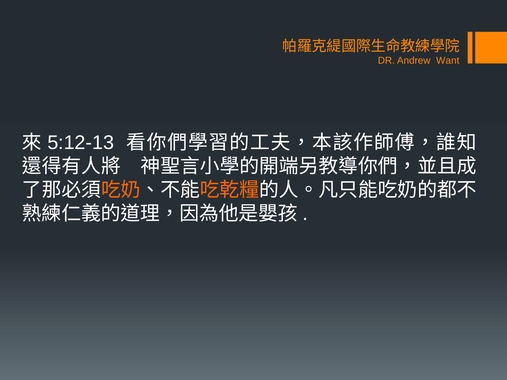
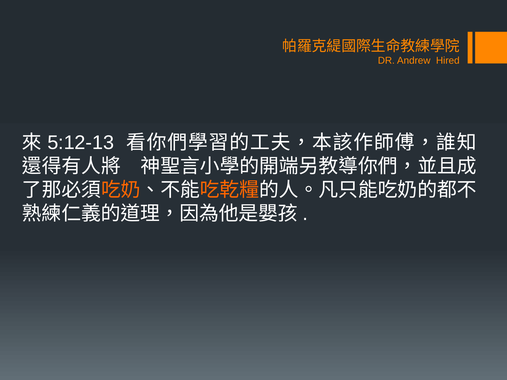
Want: Want -> Hired (448, 61)
